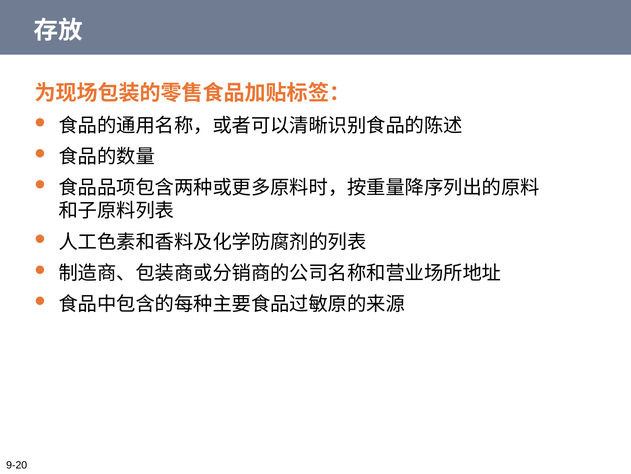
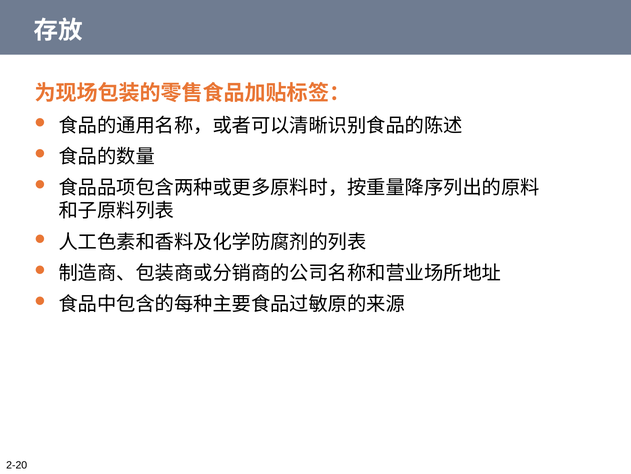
9-20: 9-20 -> 2-20 (17, 465)
